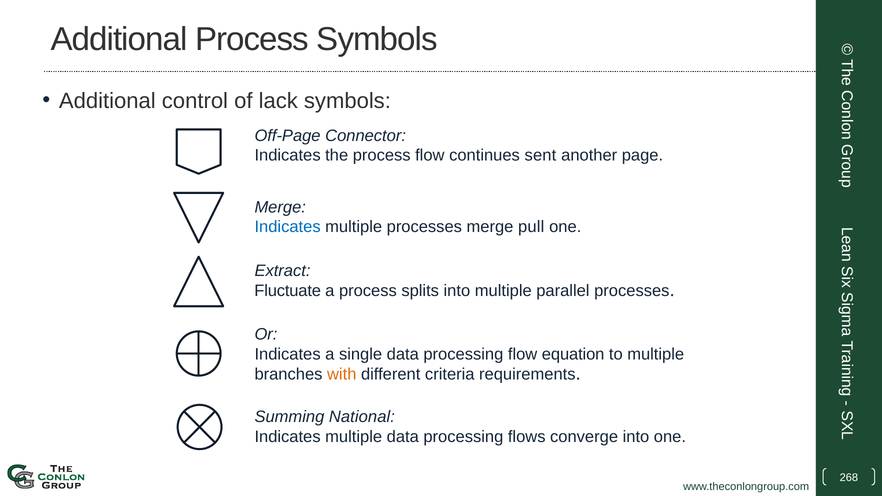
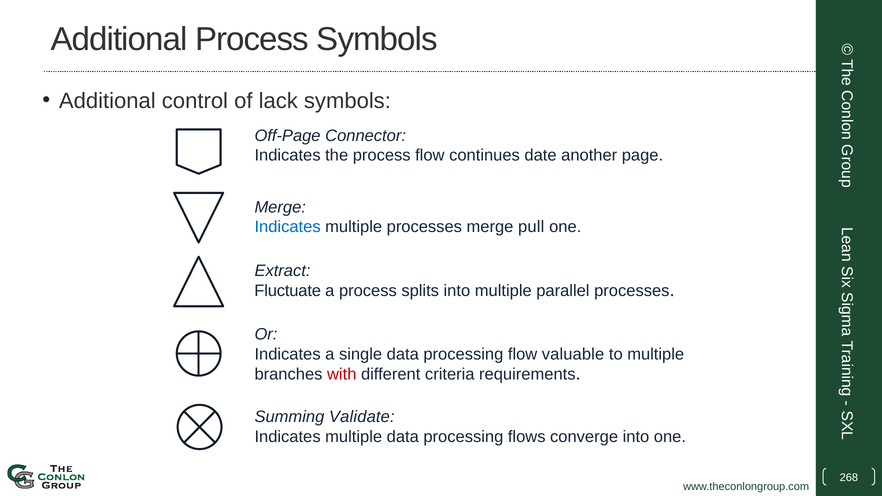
sent: sent -> date (541, 155)
equation: equation -> valuable (573, 354)
with colour: orange -> red (342, 374)
National: National -> Validate (362, 417)
